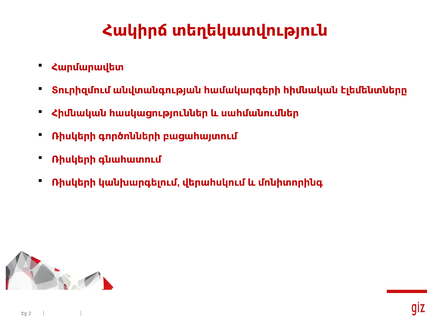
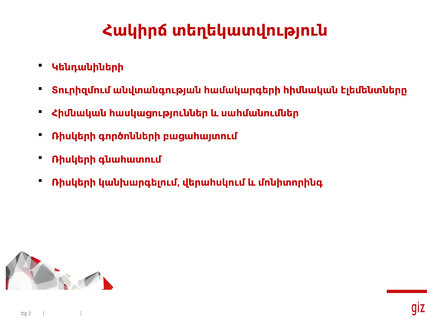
Հարմարավետ: Հարմարավետ -> Կենդանիների (88, 68)
